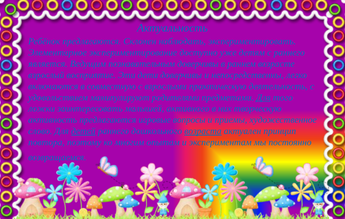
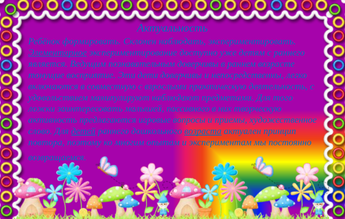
Ребёнок предлагаются: предлагаются -> формировать (92, 41)
Элементарное underline: none -> present (57, 53)
взрослый: взрослый -> тонущие (46, 75)
родителями: родителями -> наблюдают (175, 97)
Для underline: present -> none (264, 97)
активного: активного -> пассивного (188, 109)
